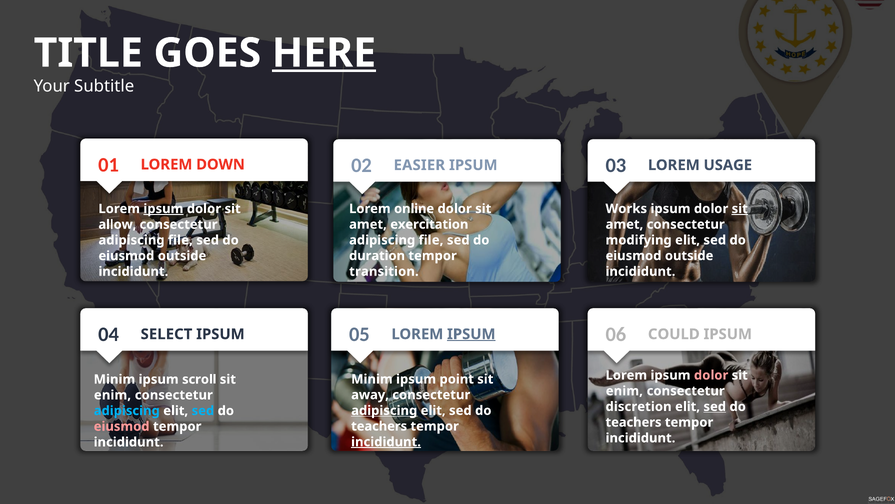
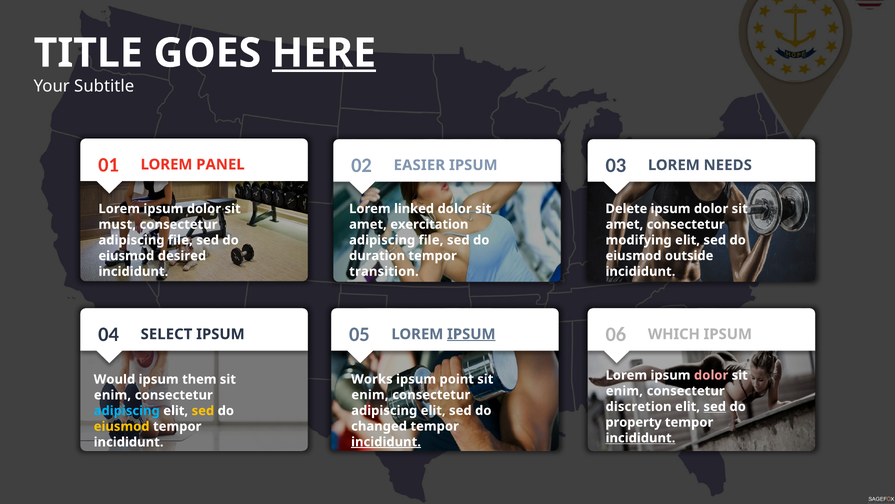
DOWN: DOWN -> PANEL (220, 164)
USAGE: USAGE -> NEEDS (728, 165)
ipsum underline: present -> none (163, 209)
online: online -> linked (414, 209)
Works: Works -> Delete (626, 209)
sit underline: present -> none (740, 209)
allow: allow -> must (117, 224)
outside: outside -> desired (182, 256)
COULD: COULD -> WHICH (674, 334)
Minim: Minim -> Works (372, 379)
Minim: Minim -> Would (114, 379)
scroll: scroll -> them (199, 379)
away: away -> enim (370, 394)
adipiscing underline: present -> none (384, 410)
sed colour: light blue -> yellow (203, 410)
teachers: teachers -> property (634, 422)
teachers: teachers -> changed (379, 426)
eiusmod colour: pink -> yellow (122, 426)
incididunt underline: none -> present (640, 438)
